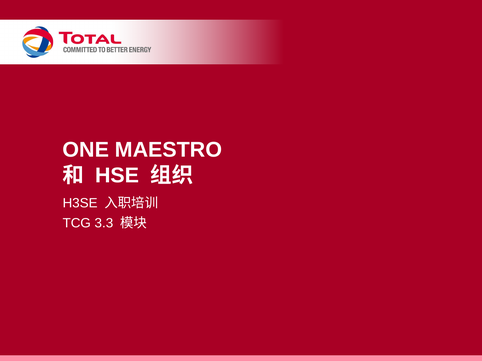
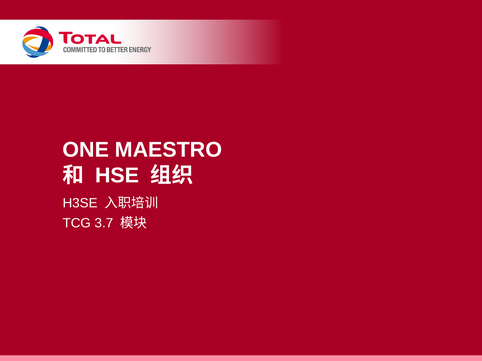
3.3: 3.3 -> 3.7 (104, 223)
